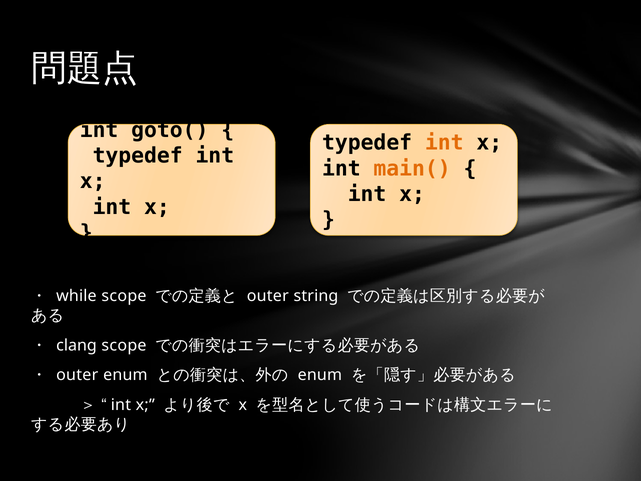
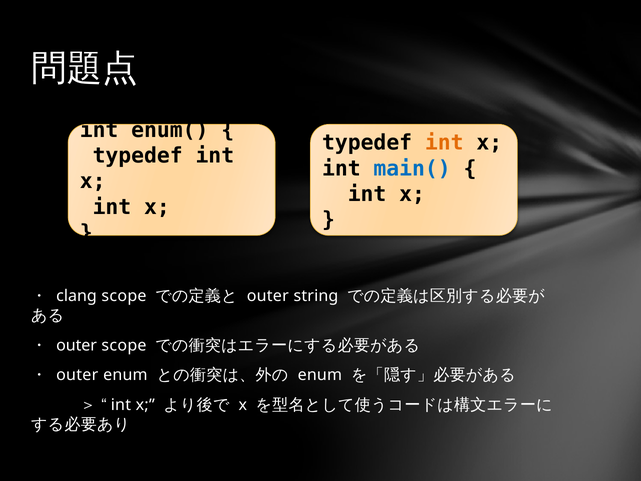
goto(: goto( -> enum( (170, 130)
main( colour: orange -> blue (412, 168)
while: while -> clang (77, 296)
clang: clang -> outer (77, 345)
